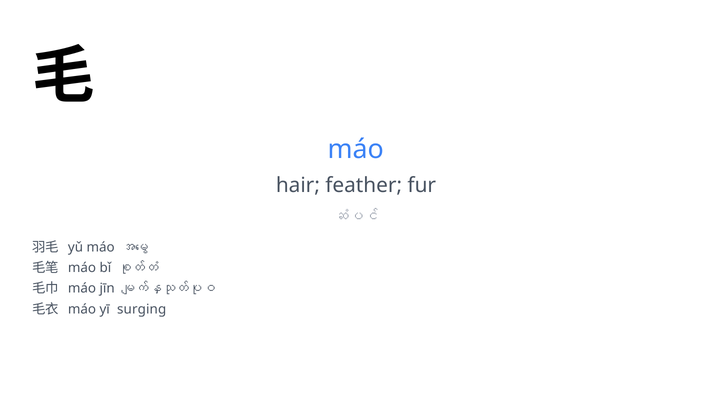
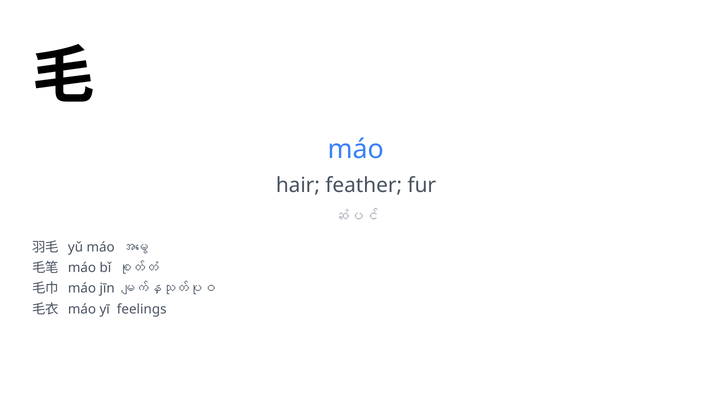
surging: surging -> feelings (142, 309)
